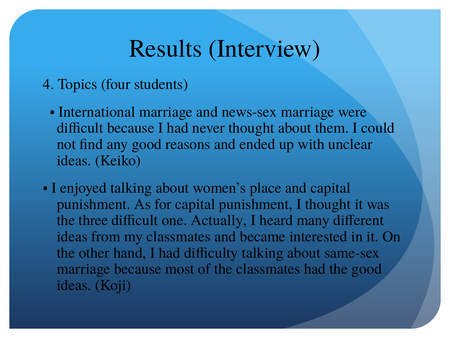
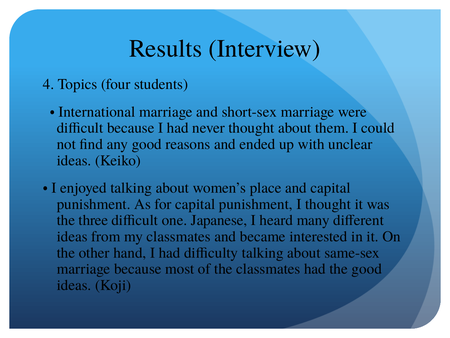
news-sex: news-sex -> short-sex (249, 112)
Actually: Actually -> Japanese (219, 220)
